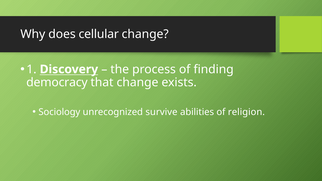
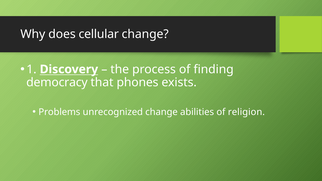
that change: change -> phones (138, 82)
Sociology: Sociology -> Problems (59, 112)
unrecognized survive: survive -> change (162, 112)
